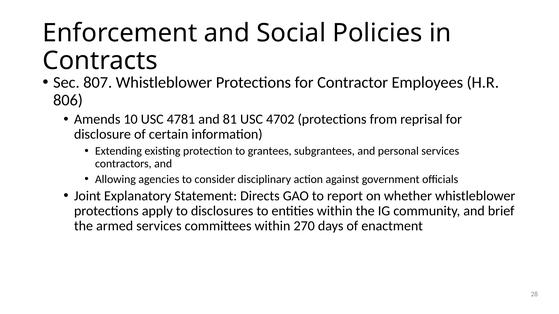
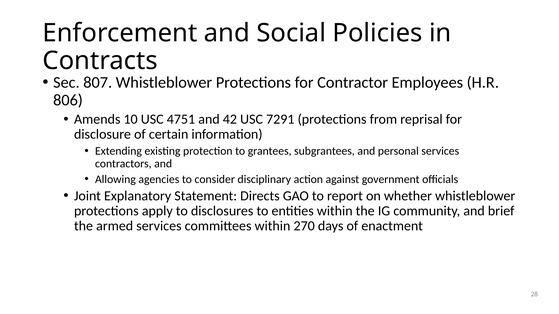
4781: 4781 -> 4751 (181, 119)
81: 81 -> 42 (230, 119)
4702: 4702 -> 7291 (280, 119)
